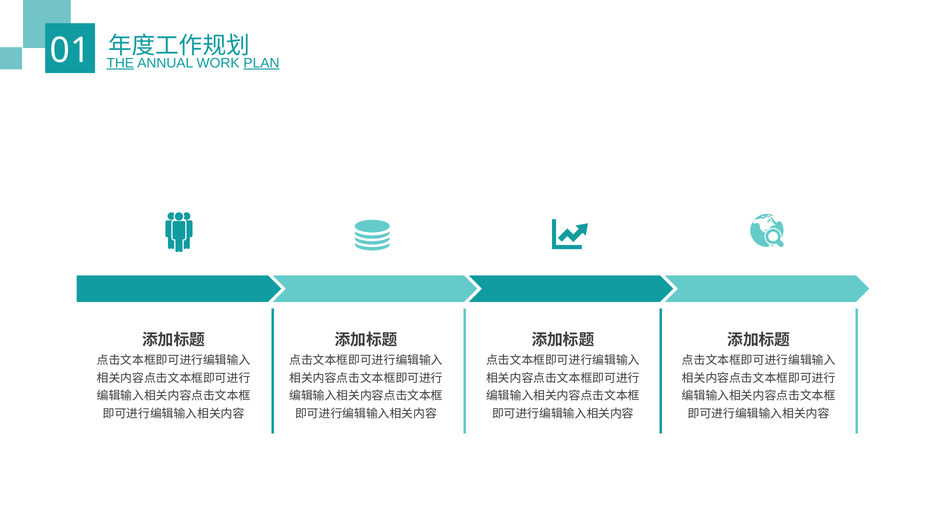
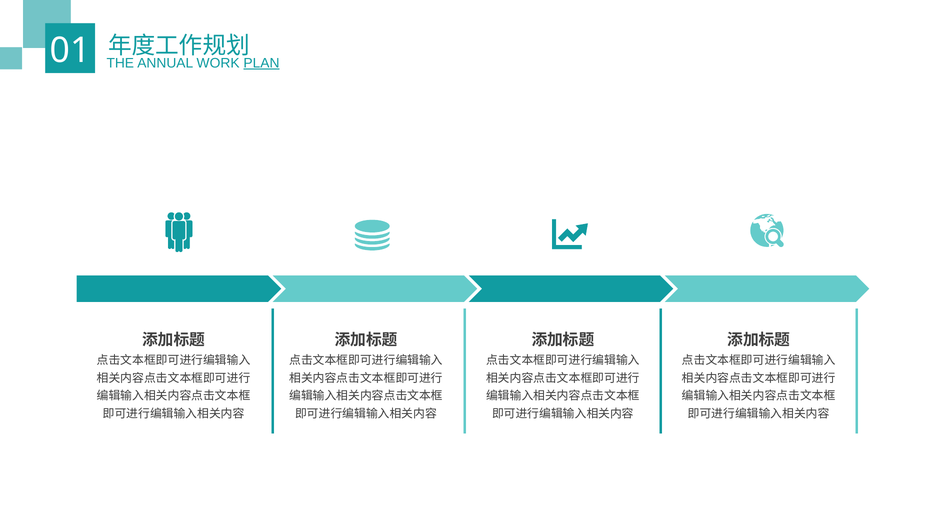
THE underline: present -> none (120, 63)
